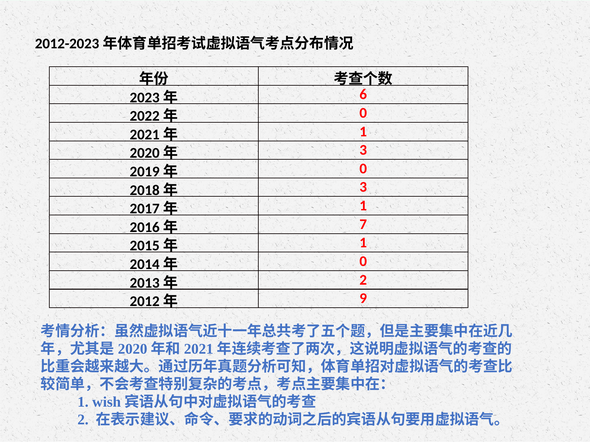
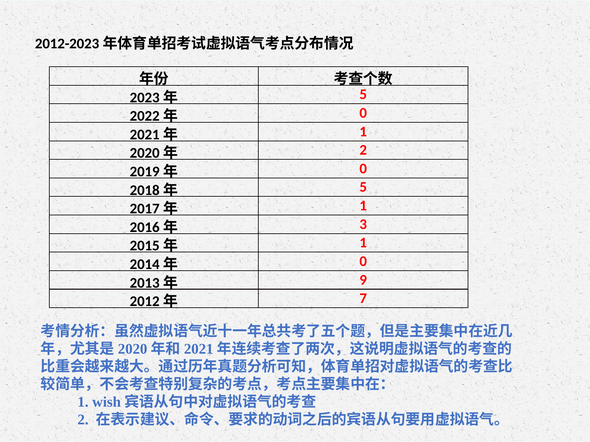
6: 6 -> 5 (363, 95)
3: 3 -> 2 (363, 150)
3: 3 -> 5 (363, 187)
7: 7 -> 3 (363, 224)
2: 2 -> 9 (363, 280)
9: 9 -> 7 (363, 299)
